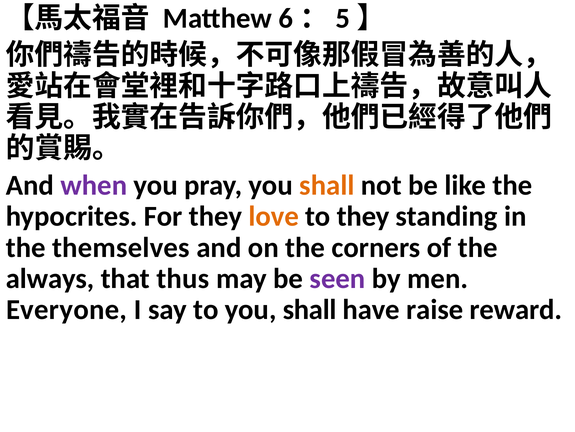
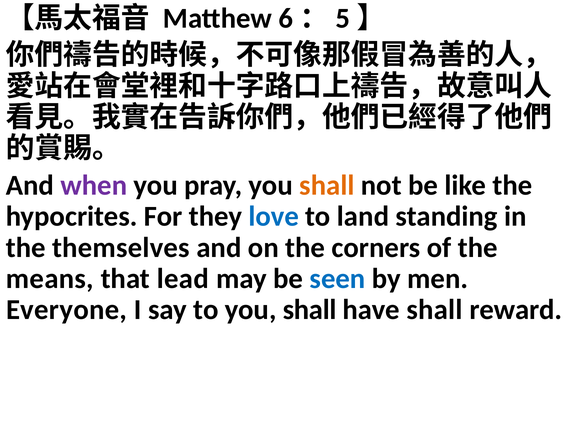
love colour: orange -> blue (274, 216)
to they: they -> land (363, 216)
always: always -> means (50, 278)
thus: thus -> lead (183, 278)
seen colour: purple -> blue (337, 278)
have raise: raise -> shall (434, 309)
